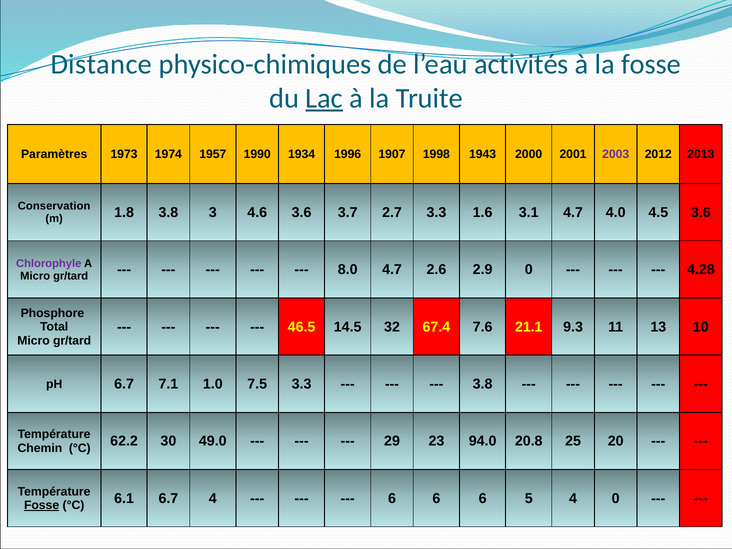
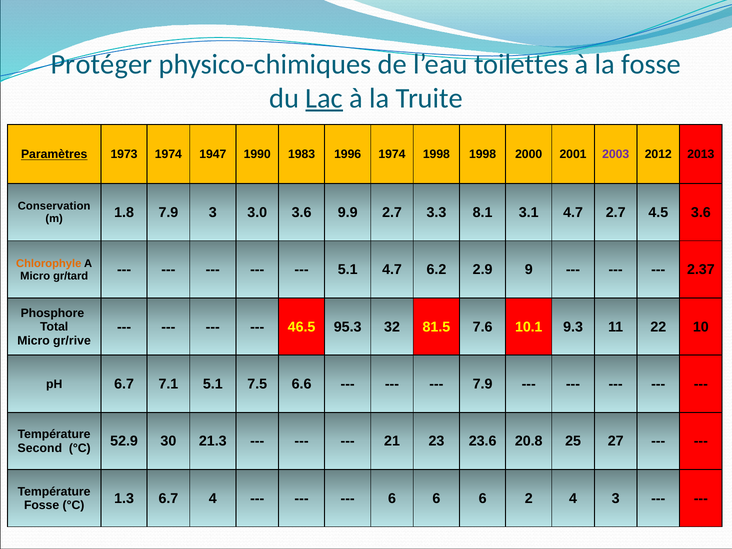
Distance: Distance -> Protéger (101, 64)
activités: activités -> toilettes (521, 64)
Paramètres underline: none -> present (54, 154)
1957: 1957 -> 1947 (213, 154)
1934: 1934 -> 1983 (302, 154)
1996 1907: 1907 -> 1974 (392, 154)
1998 1943: 1943 -> 1998 (483, 154)
1.8 3.8: 3.8 -> 7.9 (168, 212)
4.6: 4.6 -> 3.0 (257, 212)
3.7: 3.7 -> 9.9 (348, 212)
1.6: 1.6 -> 8.1 (483, 212)
4.7 4.0: 4.0 -> 2.7 (616, 212)
Chlorophyle colour: purple -> orange (49, 263)
8.0: 8.0 -> 5.1 (348, 270)
2.6: 2.6 -> 6.2 (436, 270)
2.9 0: 0 -> 9 (529, 270)
4.28: 4.28 -> 2.37 (701, 270)
14.5: 14.5 -> 95.3 (348, 327)
67.4: 67.4 -> 81.5 (436, 327)
21.1: 21.1 -> 10.1 (529, 327)
13: 13 -> 22 (658, 327)
gr/tard: gr/tard -> gr/rive (72, 340)
7.1 1.0: 1.0 -> 5.1 (213, 384)
7.5 3.3: 3.3 -> 6.6 (302, 384)
3.8: 3.8 -> 7.9 (483, 384)
Chemin: Chemin -> Second (40, 448)
62.2: 62.2 -> 52.9 (124, 441)
49.0: 49.0 -> 21.3 (213, 441)
29: 29 -> 21 (392, 441)
94.0: 94.0 -> 23.6 (483, 441)
20: 20 -> 27 (616, 441)
Fosse underline: present -> none (42, 505)
6.1: 6.1 -> 1.3 (124, 498)
5: 5 -> 2 (529, 498)
4 0: 0 -> 3 (616, 498)
